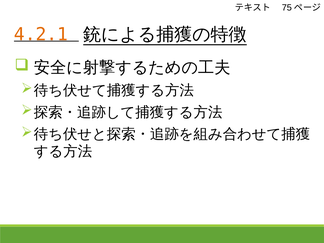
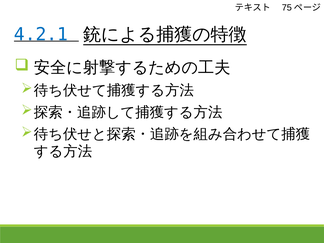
4.2.1 colour: orange -> blue (41, 34)
